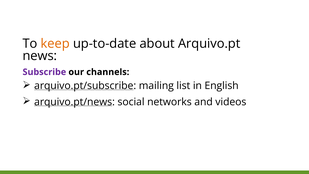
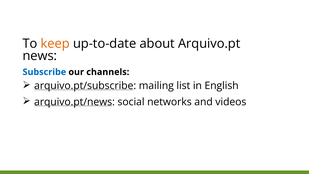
Subscribe colour: purple -> blue (44, 72)
